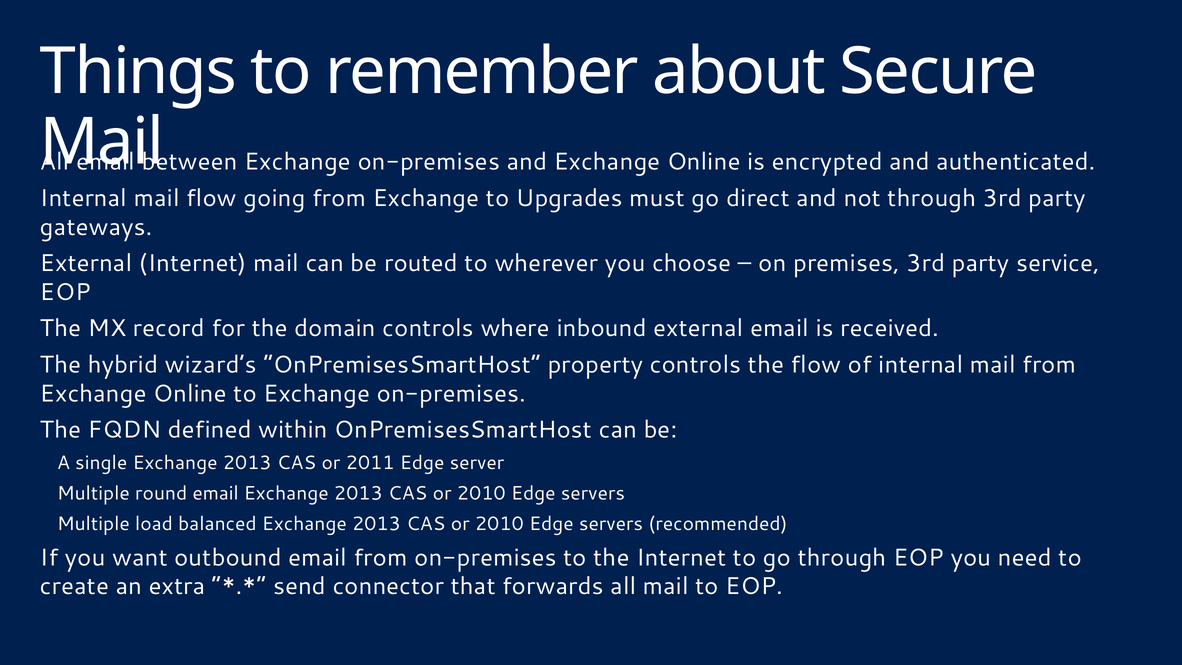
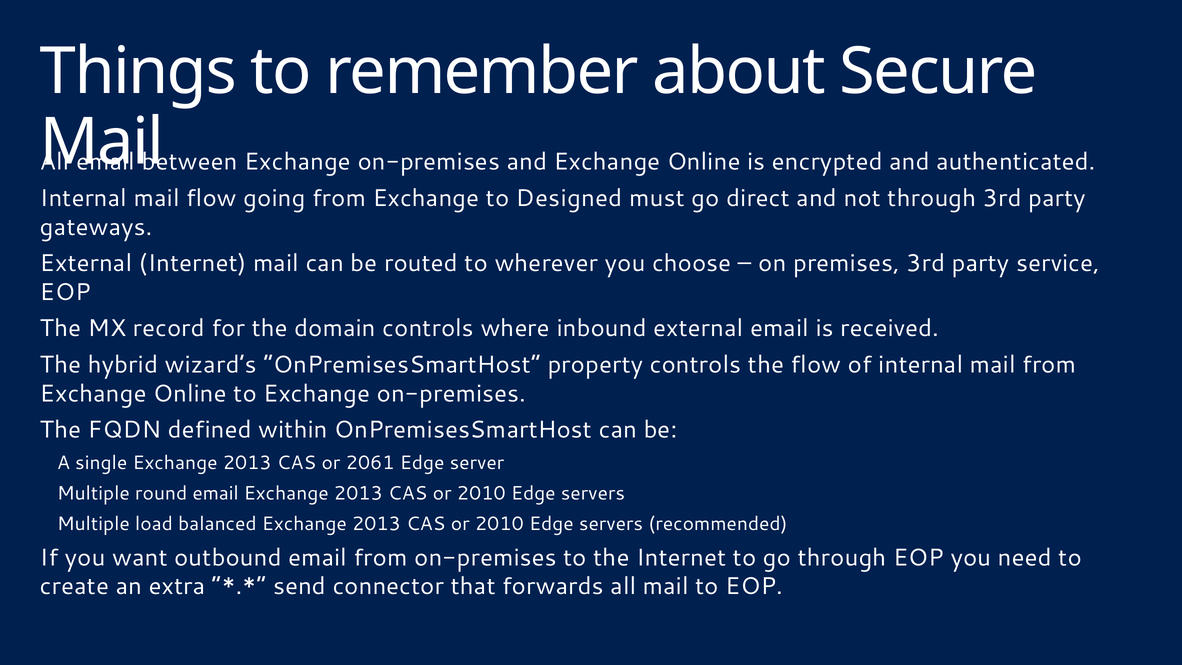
Upgrades: Upgrades -> Designed (569, 198)
2011: 2011 -> 2061 (370, 463)
